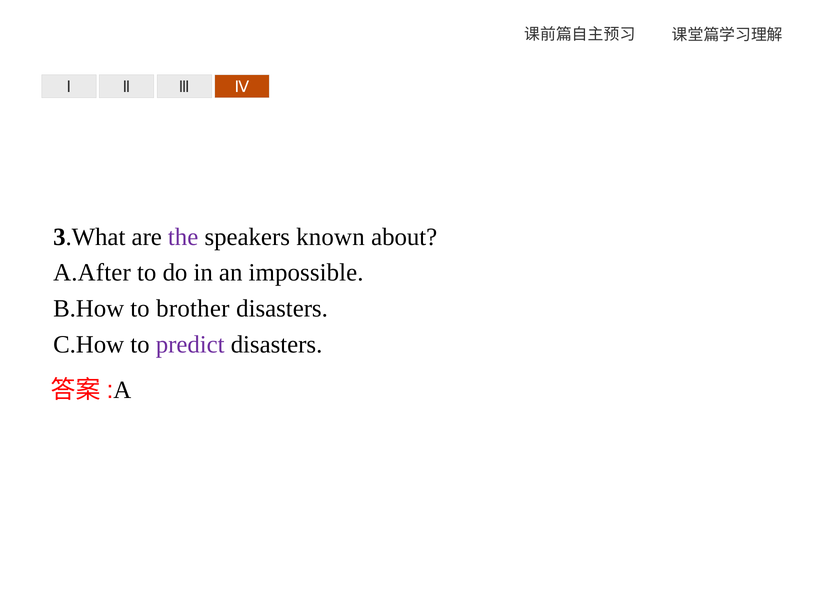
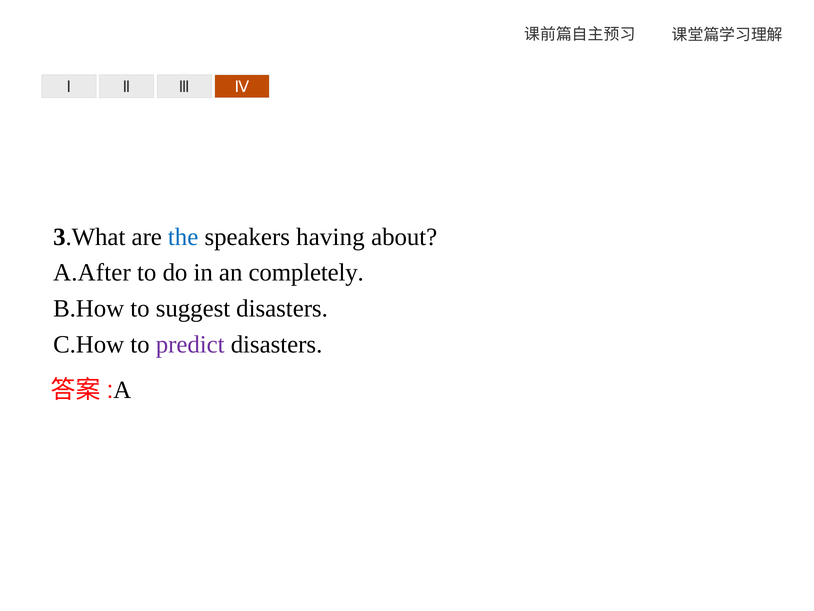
the colour: purple -> blue (183, 237)
known: known -> having (330, 237)
impossible: impossible -> completely (306, 272)
brother: brother -> suggest (193, 308)
